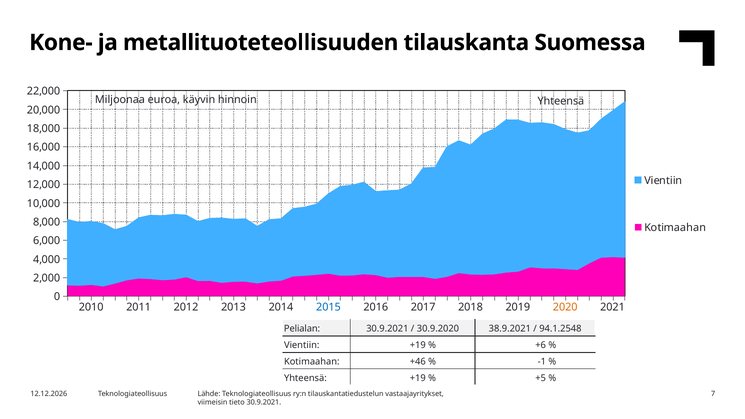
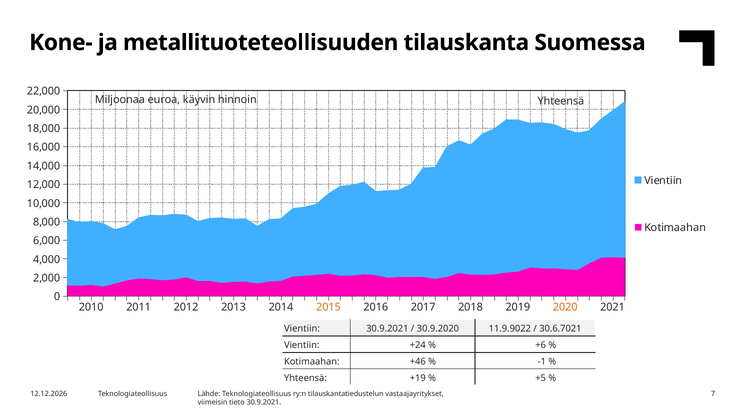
2015 colour: blue -> orange (328, 307)
Pelialan: Pelialan -> Vientiin (302, 329)
38.9.2021: 38.9.2021 -> 11.9.9022 (510, 329)
94.1.2548: 94.1.2548 -> 30.6.7021 (560, 329)
Vientiin +19: +19 -> +24 (418, 345)
